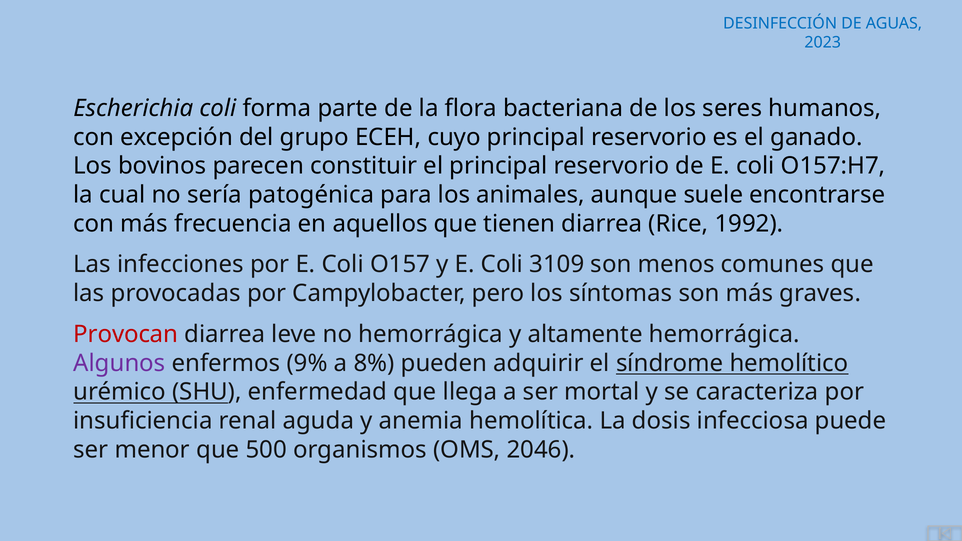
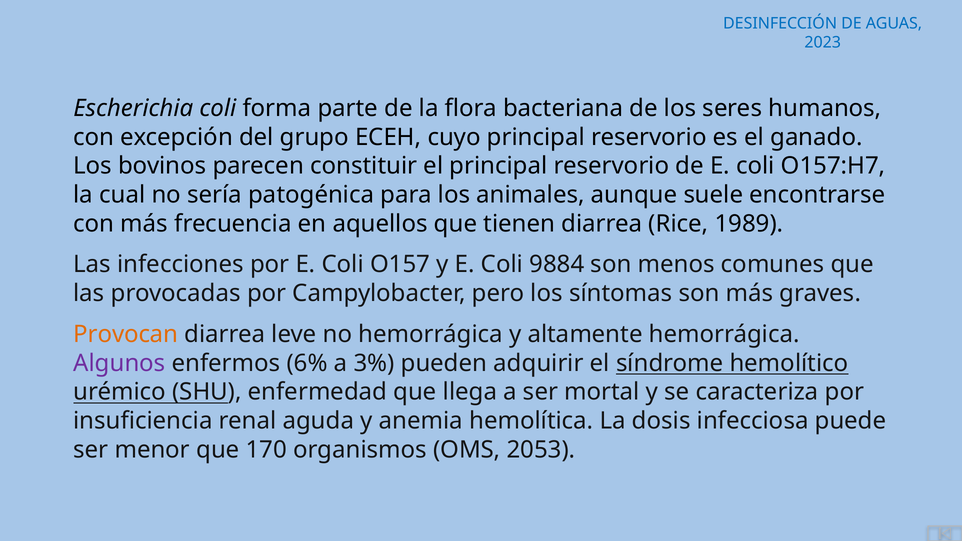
1992: 1992 -> 1989 (749, 224)
3109: 3109 -> 9884 (557, 265)
Provocan colour: red -> orange (126, 334)
9%: 9% -> 6% (307, 363)
8%: 8% -> 3% (374, 363)
500: 500 -> 170 (266, 450)
2046: 2046 -> 2053 (541, 450)
